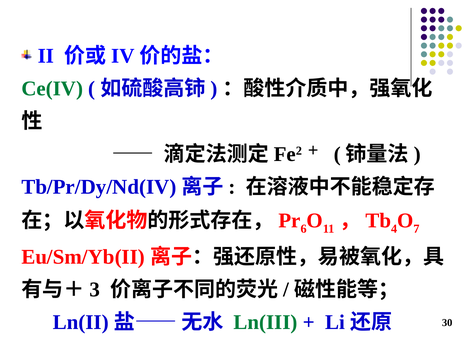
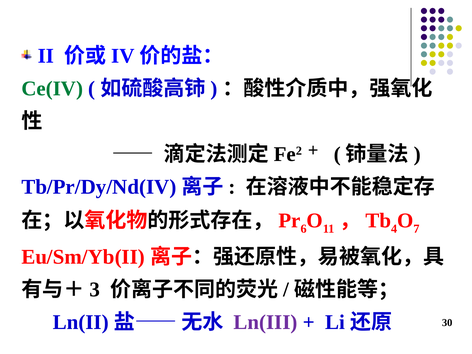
Ln(III colour: green -> purple (265, 322)
